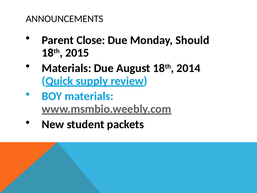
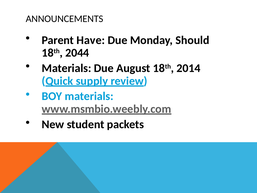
Close: Close -> Have (91, 40)
2015: 2015 -> 2044 (77, 53)
